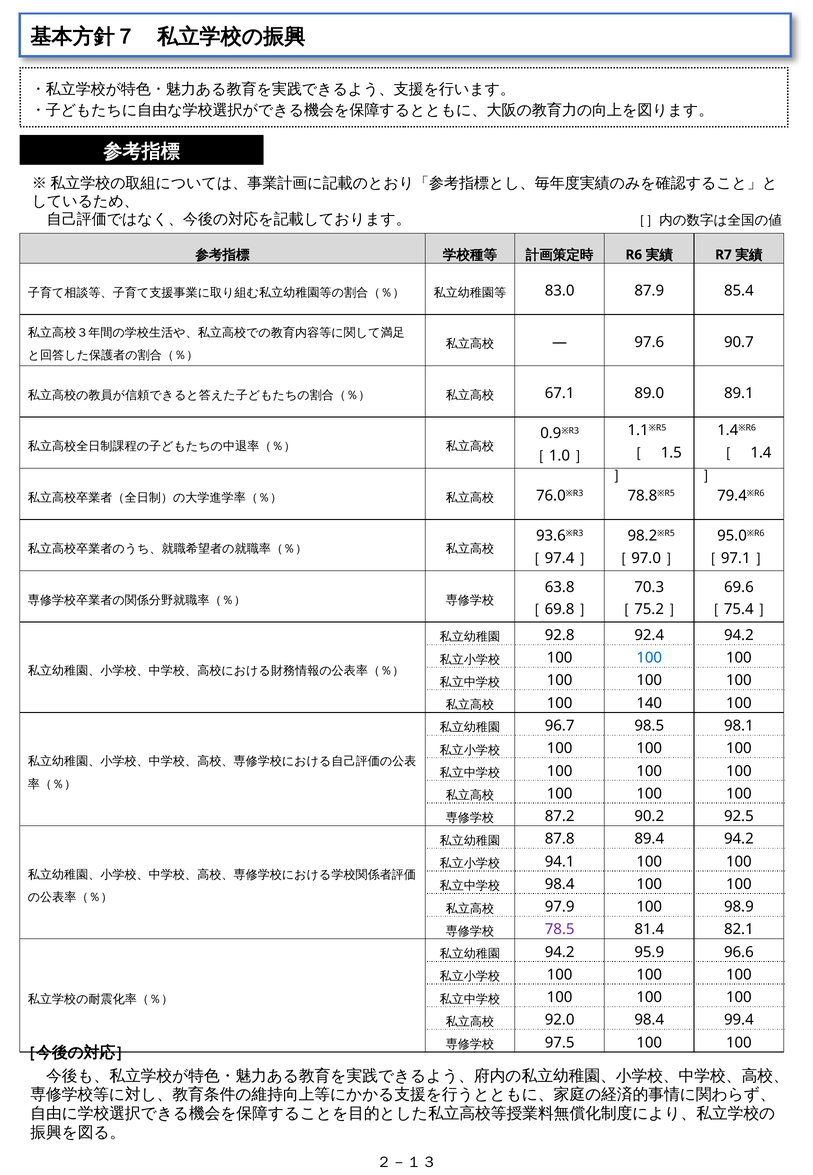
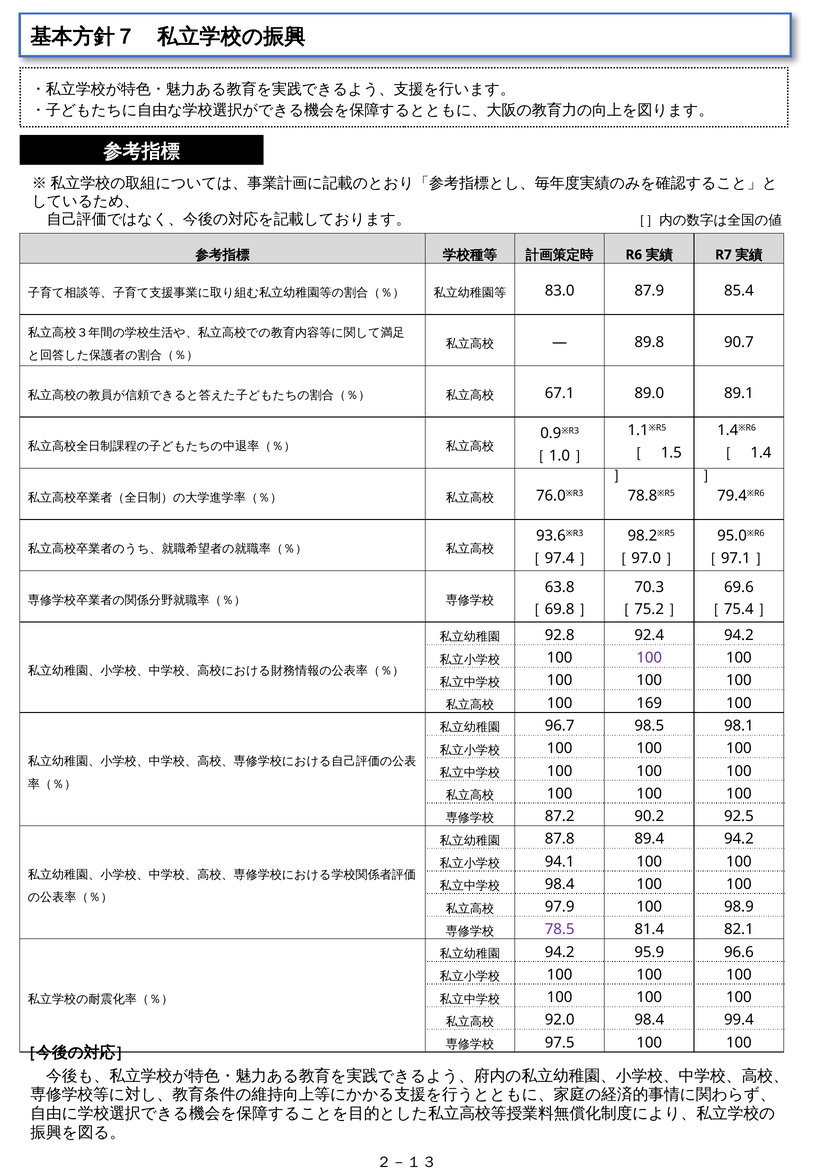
97.6: 97.6 -> 89.8 (649, 342)
100 colour: blue -> purple (649, 658)
140: 140 -> 169 (649, 703)
